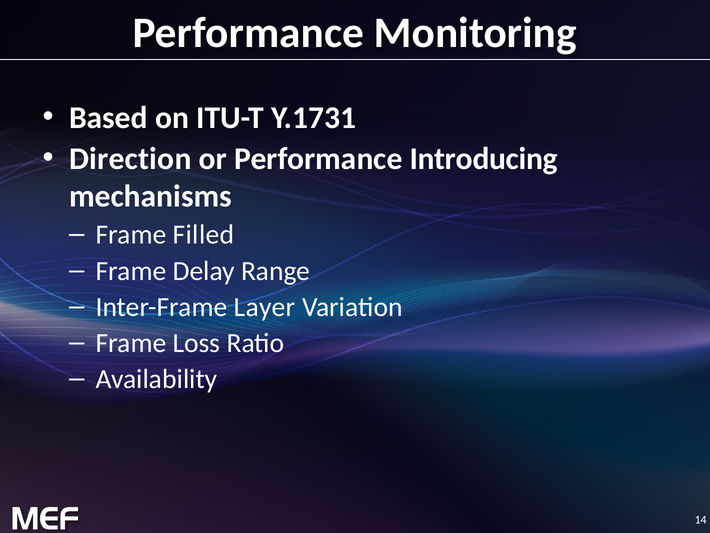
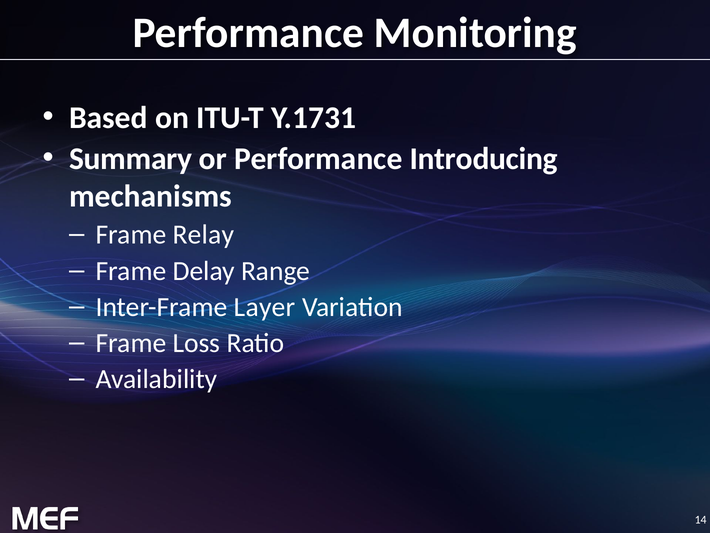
Direction: Direction -> Summary (131, 158)
Filled: Filled -> Relay (204, 235)
